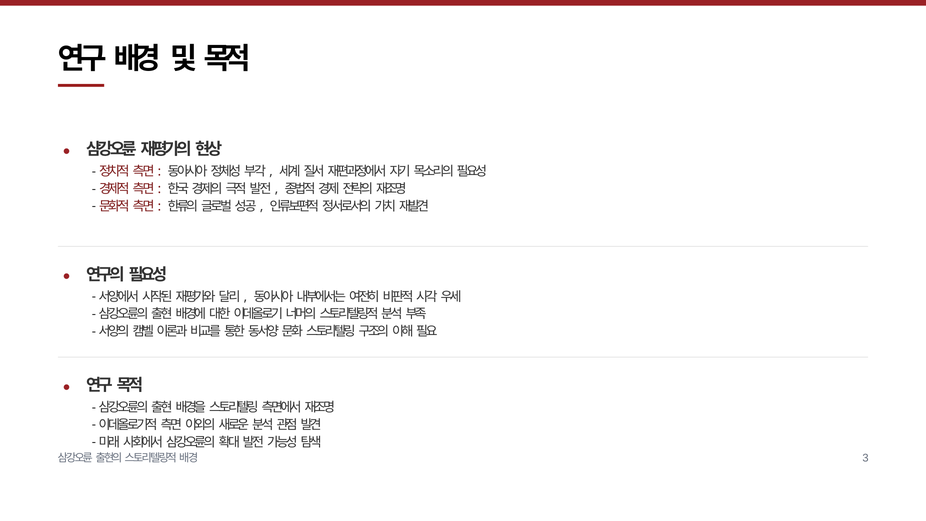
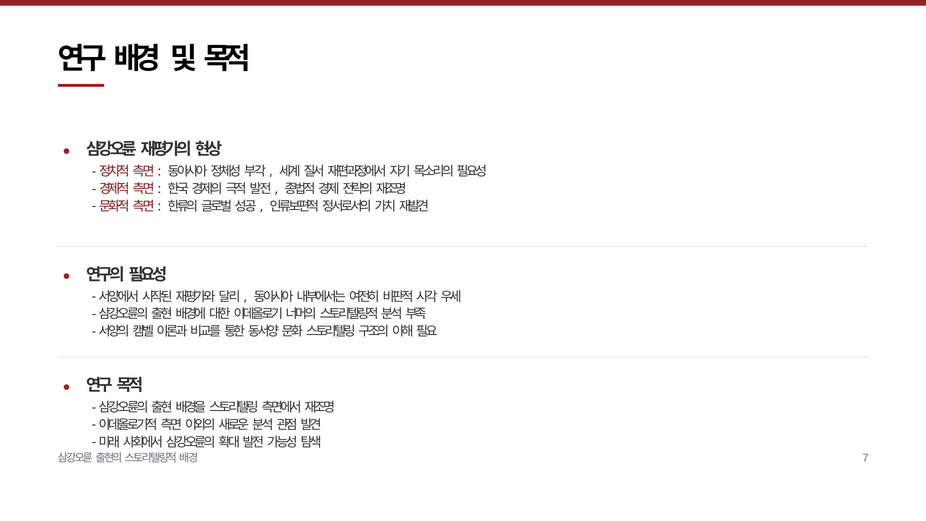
3: 3 -> 7 (866, 458)
